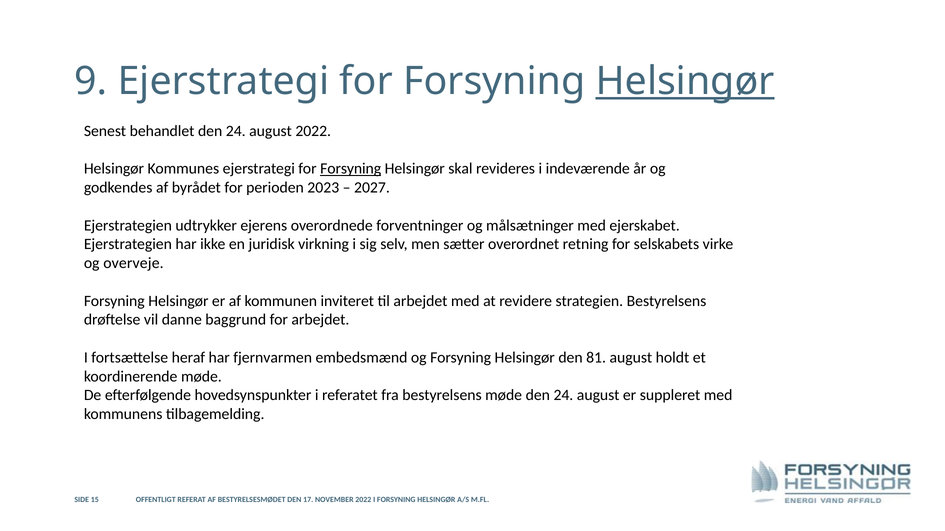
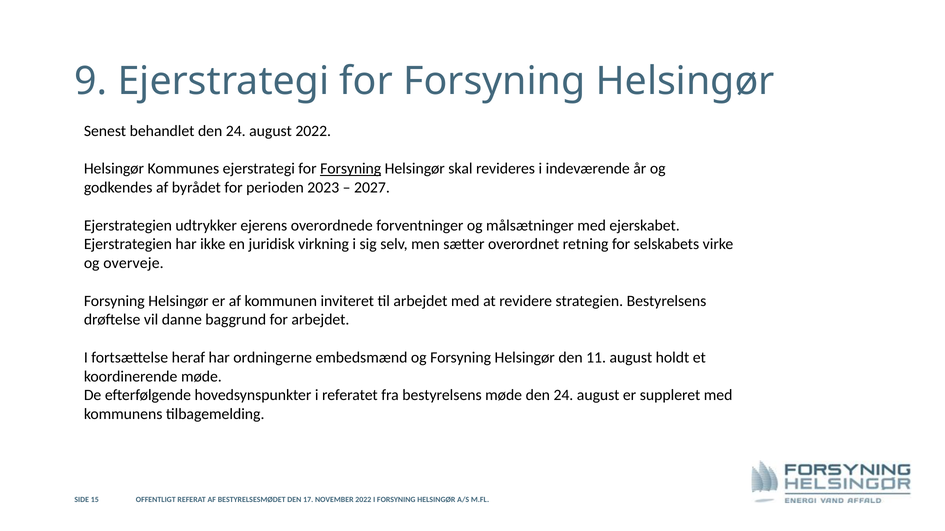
Helsingør underline: present -> none (685, 82)
fjernvarmen: fjernvarmen -> ordningerne (273, 358)
81: 81 -> 11 (596, 358)
